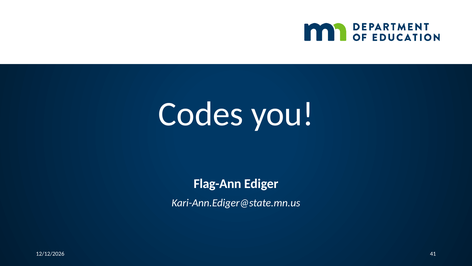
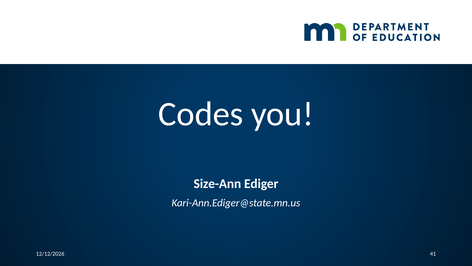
Flag-Ann: Flag-Ann -> Size-Ann (217, 183)
